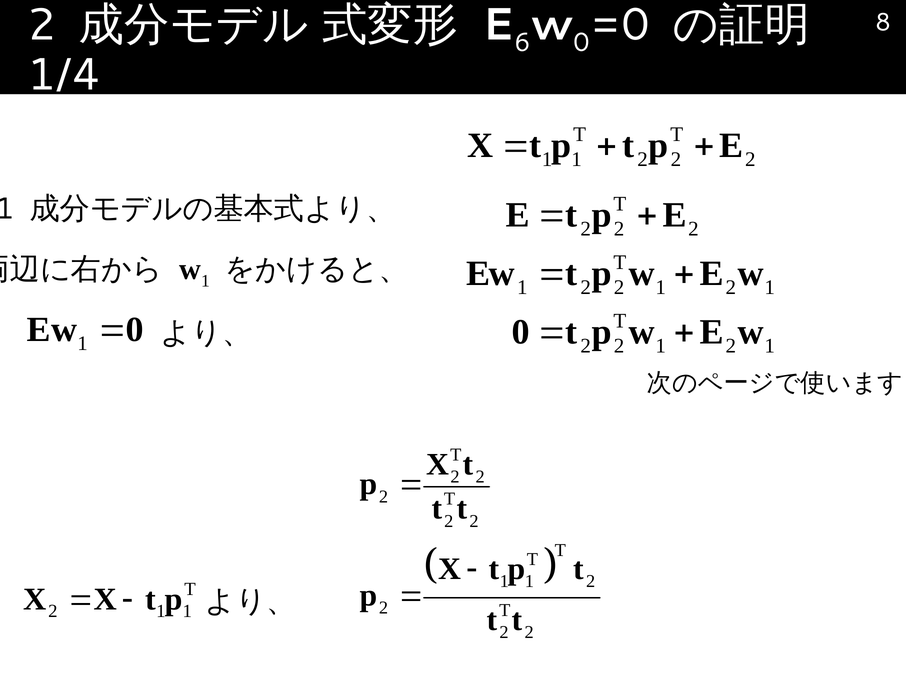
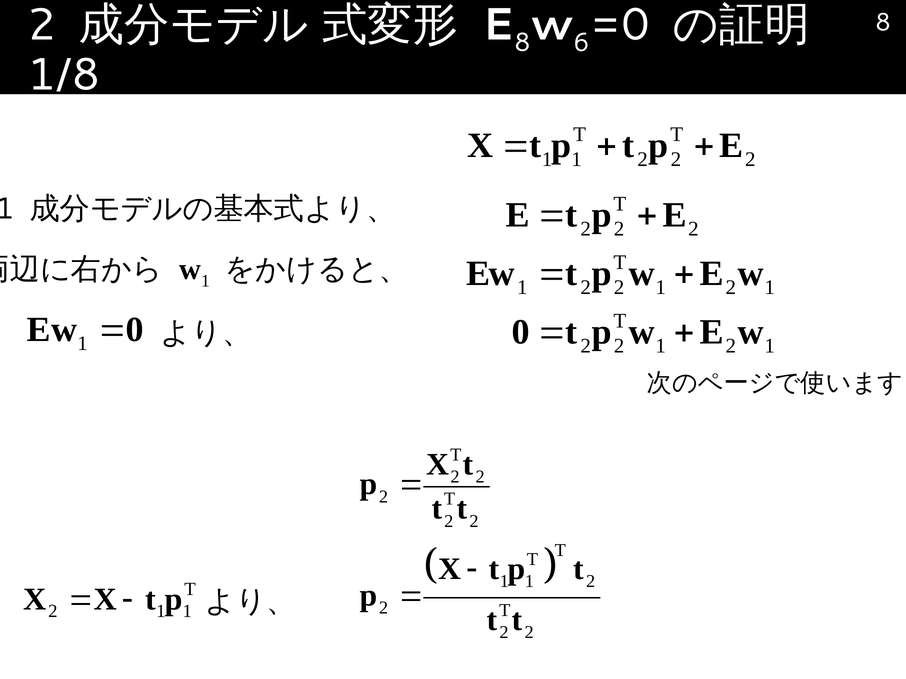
6: 6 -> 8 (523, 42)
0: 0 -> 6 (582, 42)
1/4: 1/4 -> 1/8 (64, 75)
